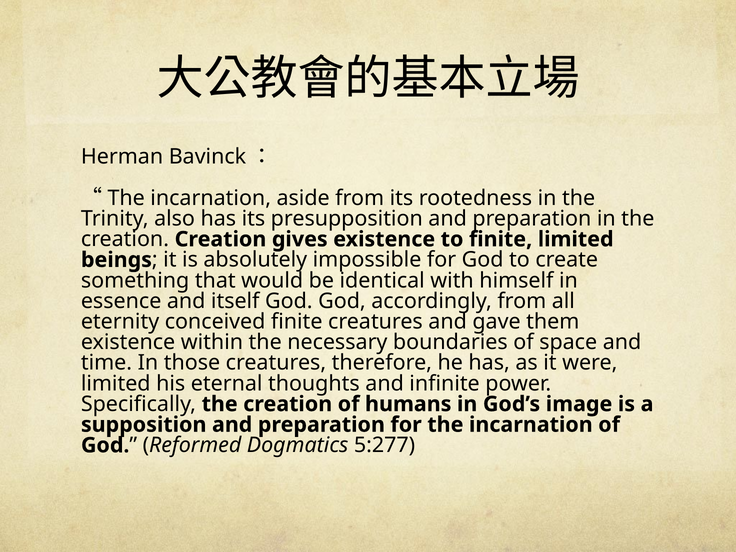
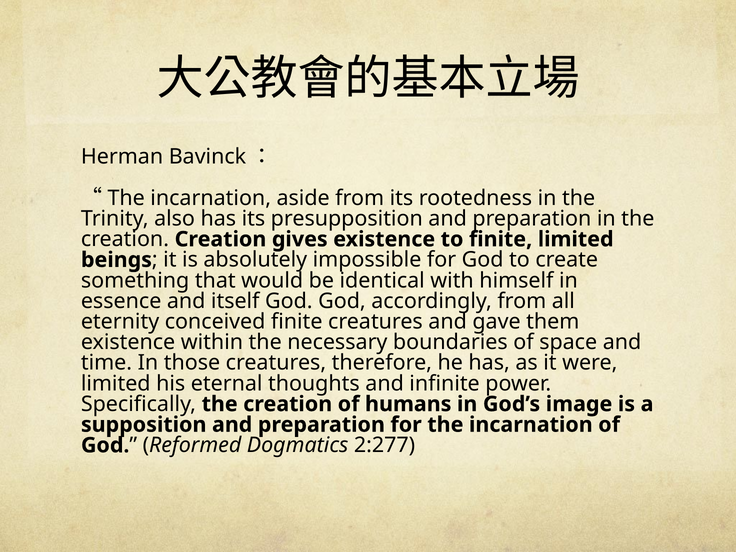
5:277: 5:277 -> 2:277 (385, 445)
